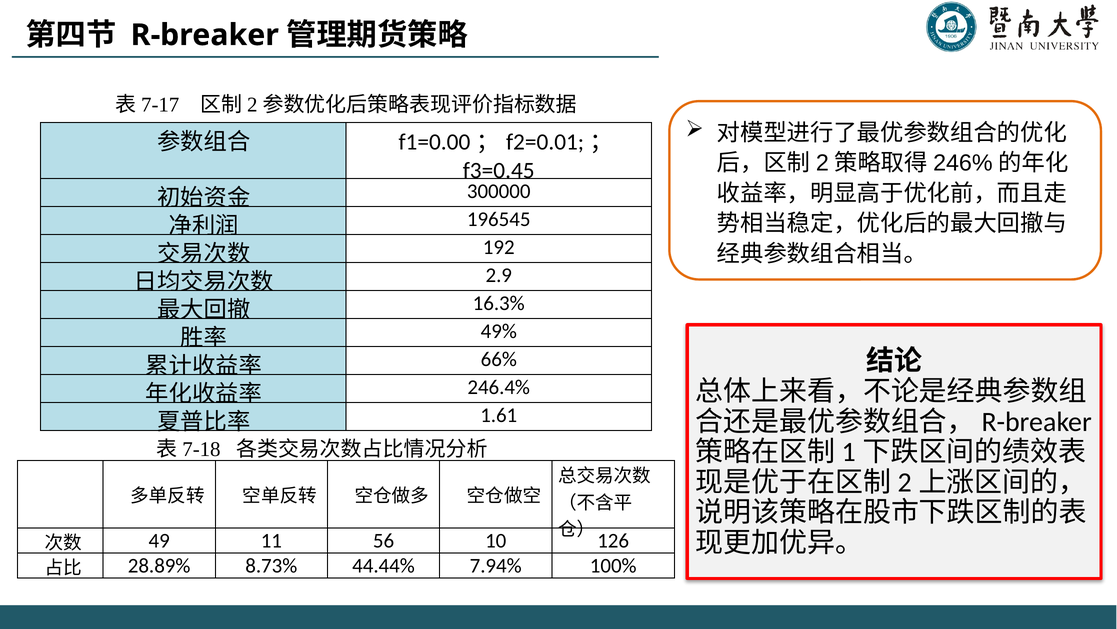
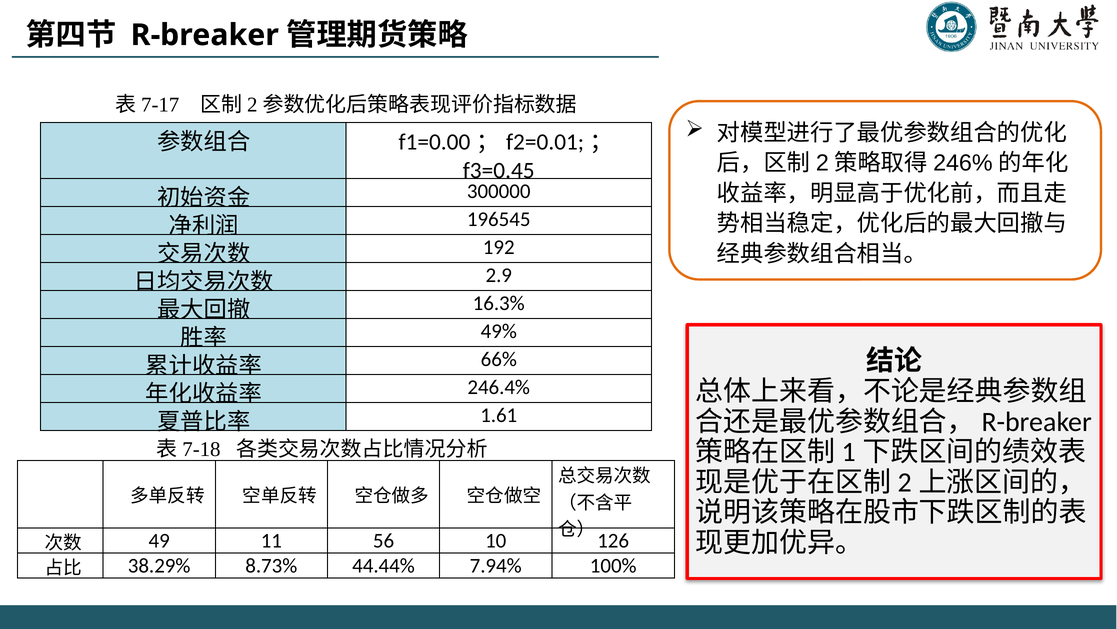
28.89%: 28.89% -> 38.29% (159, 566)
